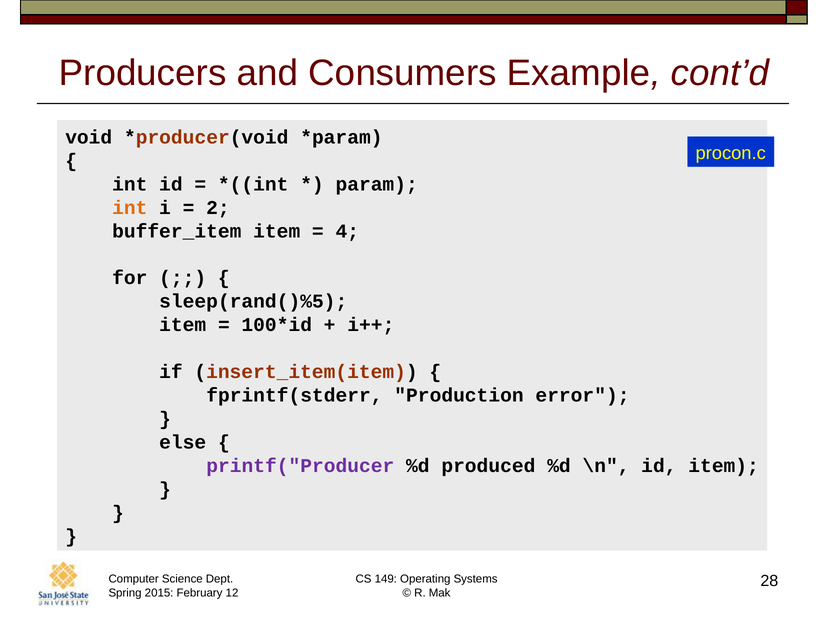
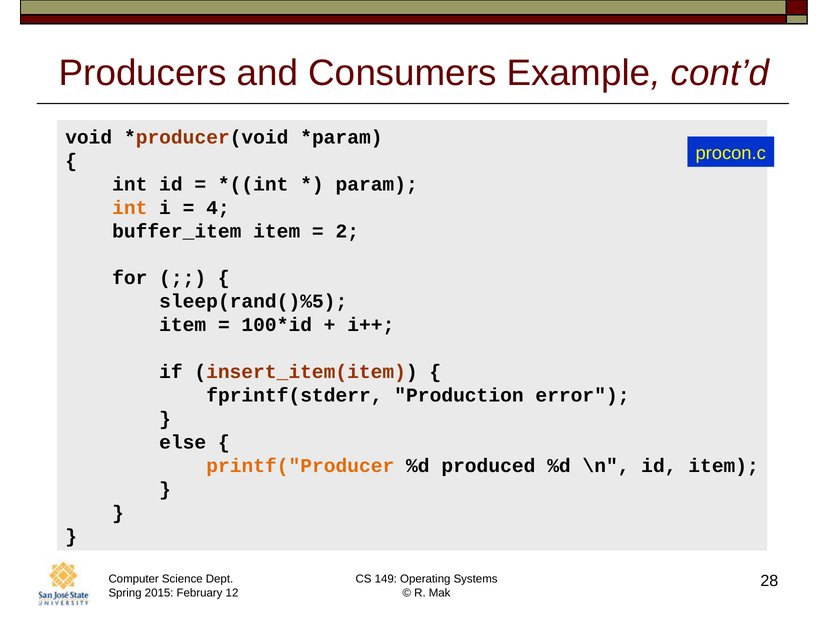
2: 2 -> 4 (218, 208)
4: 4 -> 2 (347, 231)
printf("Producer colour: purple -> orange (300, 466)
